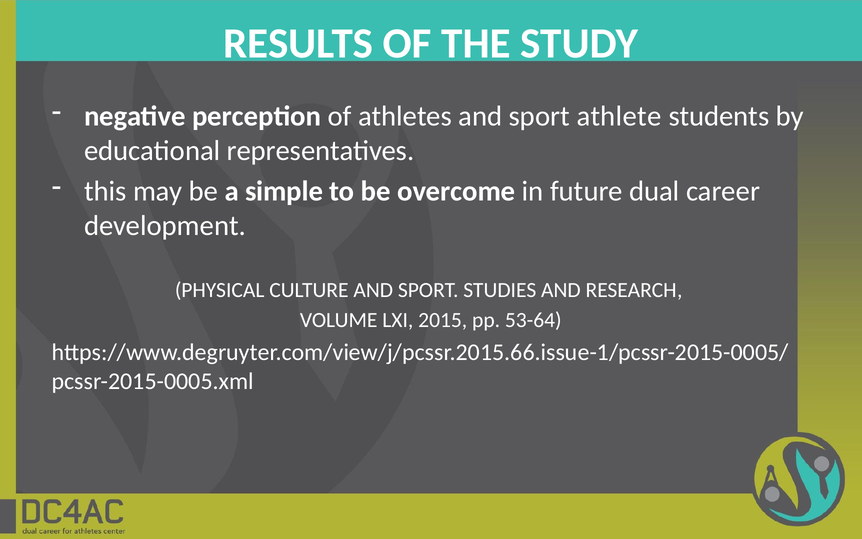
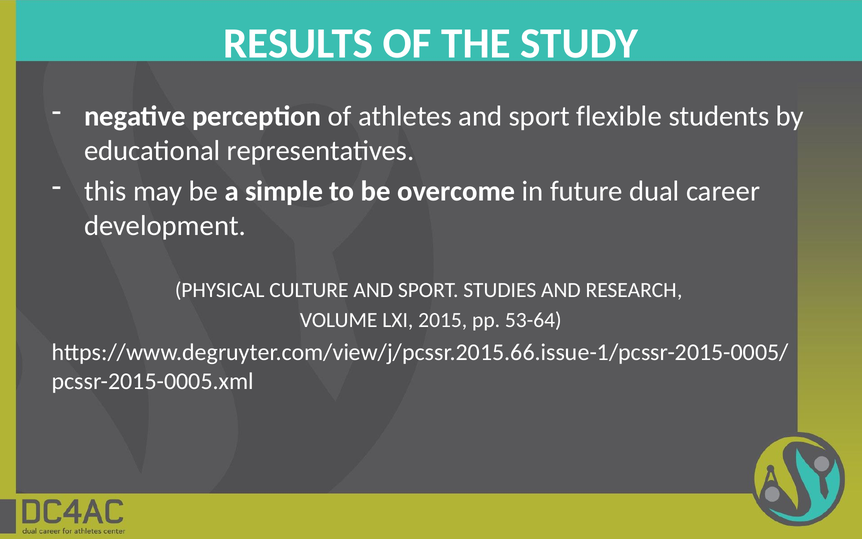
athlete: athlete -> flexible (619, 116)
